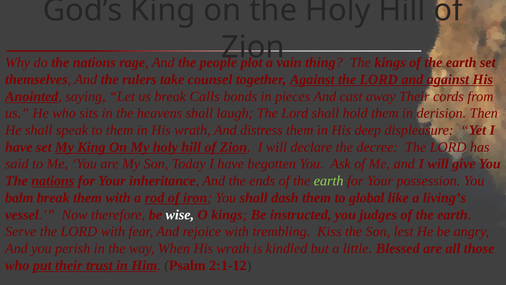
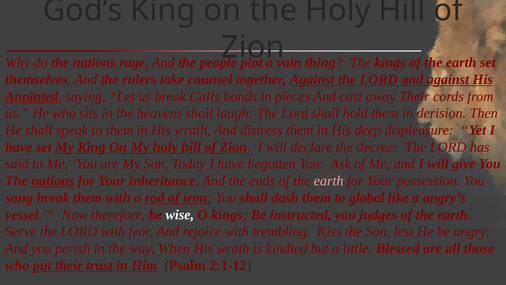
earth colour: light green -> pink (329, 181)
balm: balm -> sang (19, 198)
living’s: living’s -> angry’s (444, 198)
